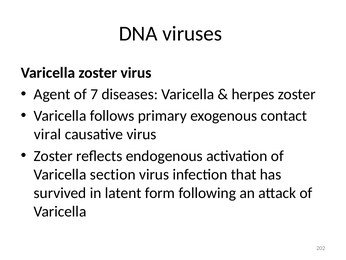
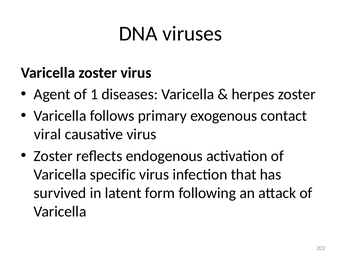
7: 7 -> 1 (94, 94)
section: section -> specific (113, 174)
